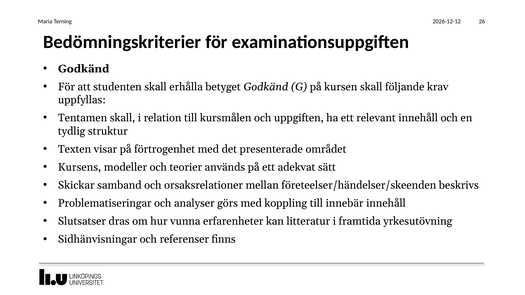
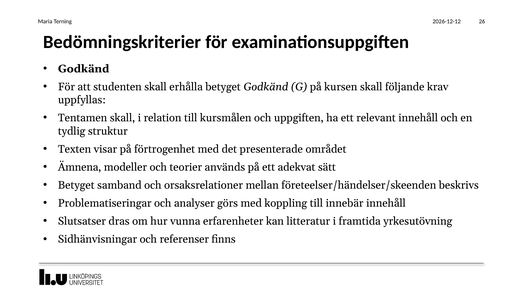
Kursens: Kursens -> Ämnena (80, 167)
Skickar: Skickar -> Betyget (76, 185)
